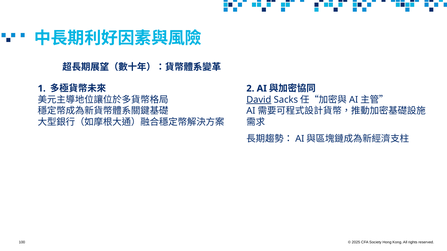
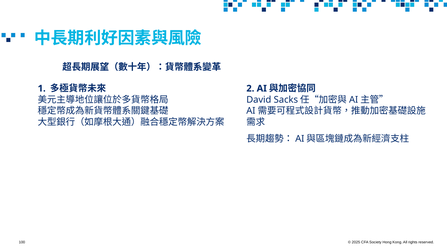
David underline: present -> none (259, 100)
